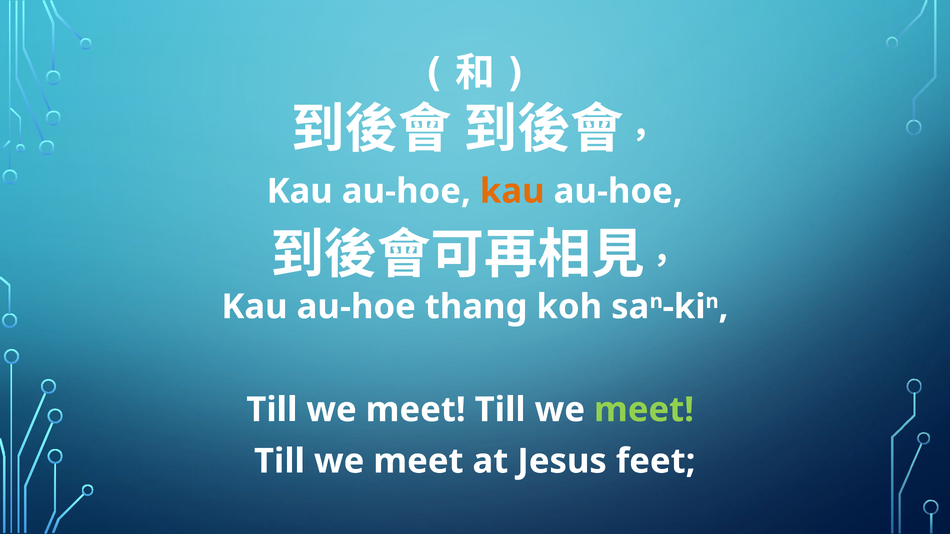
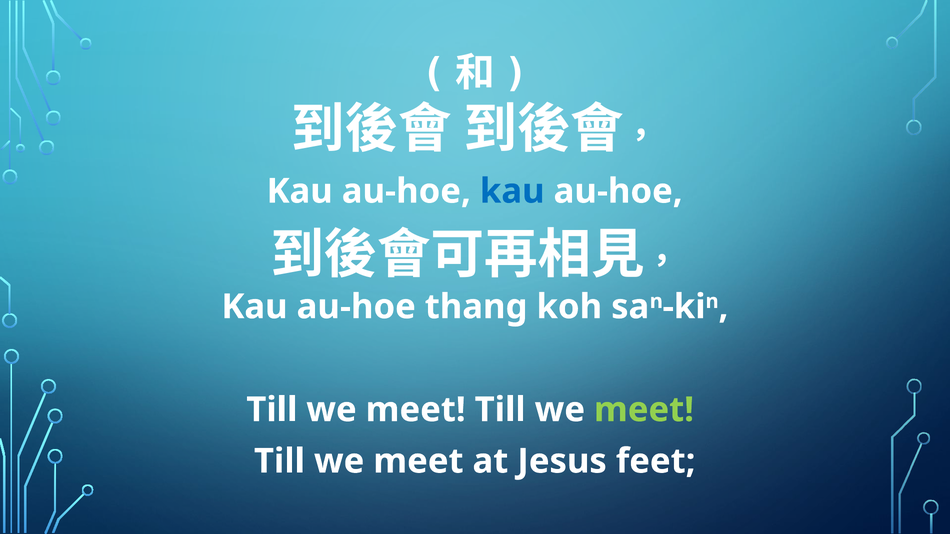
kau colour: orange -> blue (512, 191)
